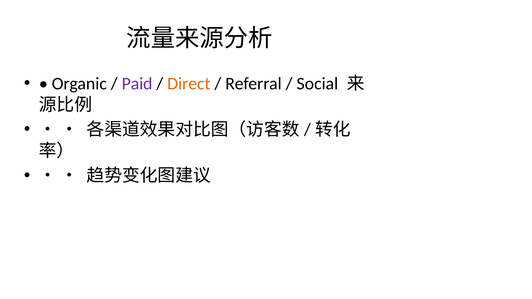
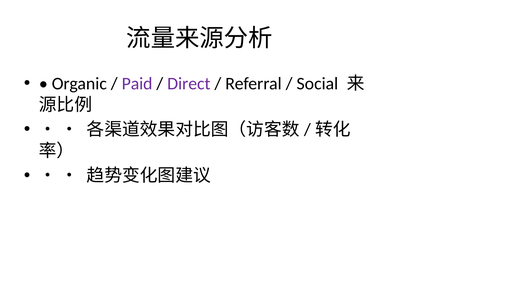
Direct colour: orange -> purple (189, 84)
